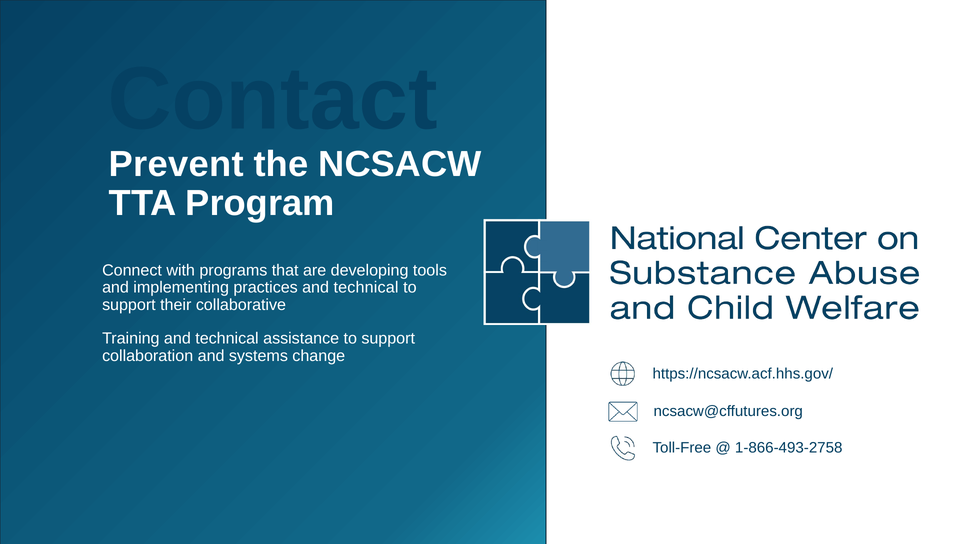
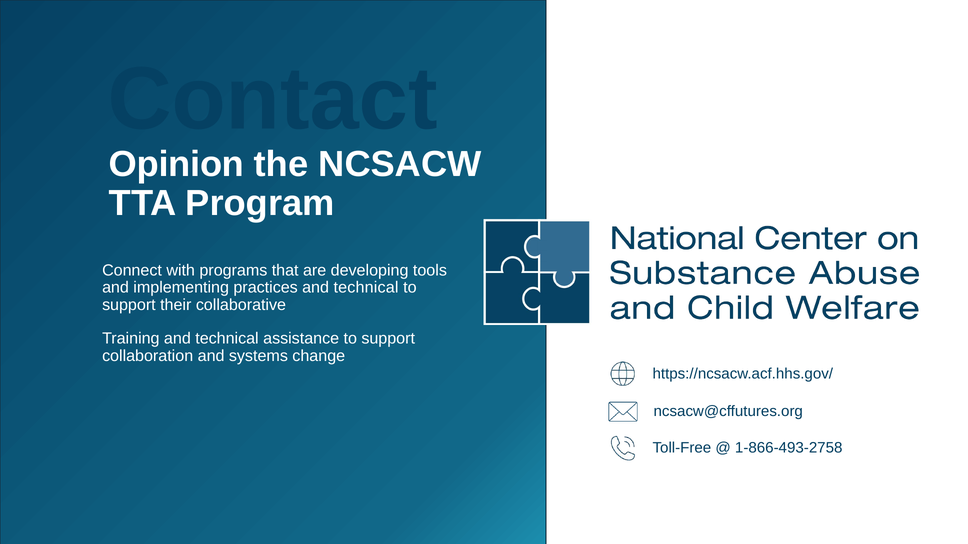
Prevent: Prevent -> Opinion (177, 164)
